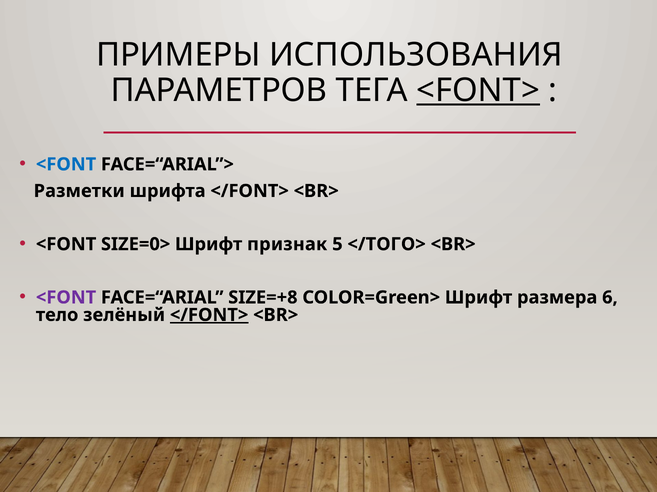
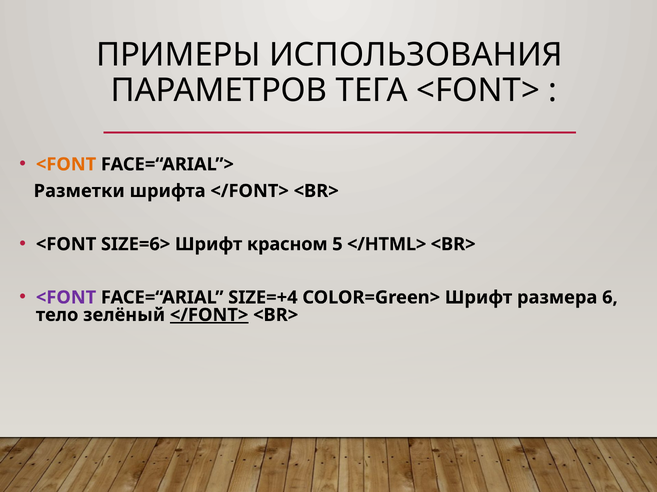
<FONT> underline: present -> none (478, 91)
<FONT colour: blue -> orange (66, 165)
SIZE=0>: SIZE=0> -> SIZE=6> (136, 245)
признак: признак -> красном (287, 245)
</ТОГО>: </ТОГО> -> </HTML> (387, 245)
SIZE=+8: SIZE=+8 -> SIZE=+4 (263, 298)
